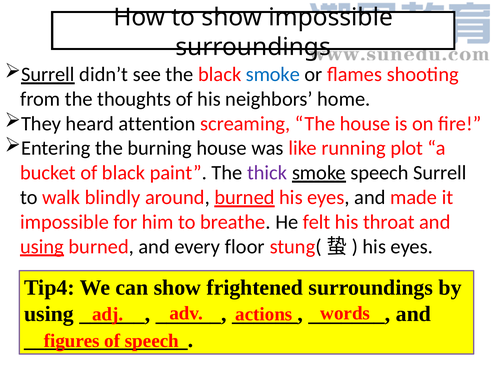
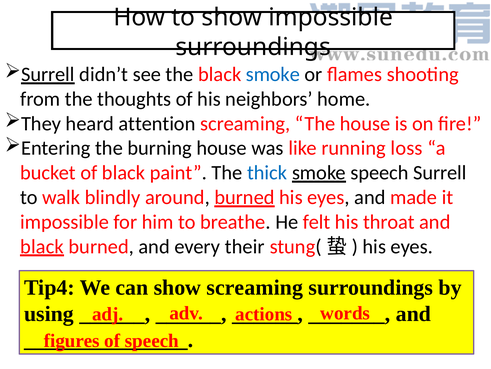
plot: plot -> loss (407, 148)
thick colour: purple -> blue (267, 172)
using: using -> black (42, 246)
floor: floor -> their (245, 246)
show frightened: frightened -> screaming (255, 287)
